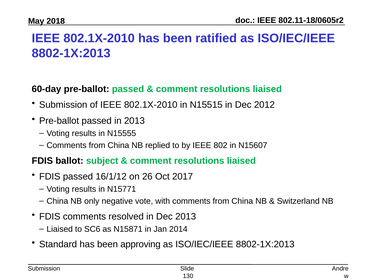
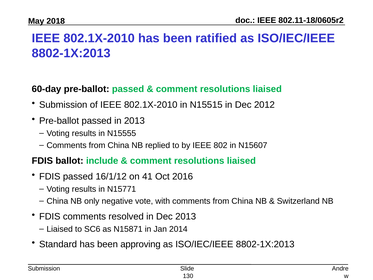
subject: subject -> include (102, 161)
26: 26 -> 41 (147, 176)
2017: 2017 -> 2016 (183, 176)
